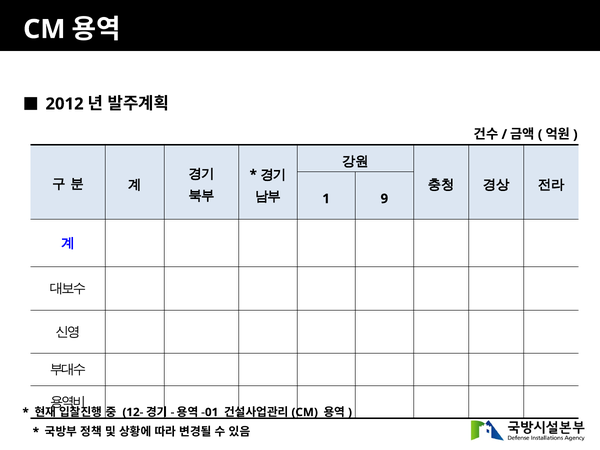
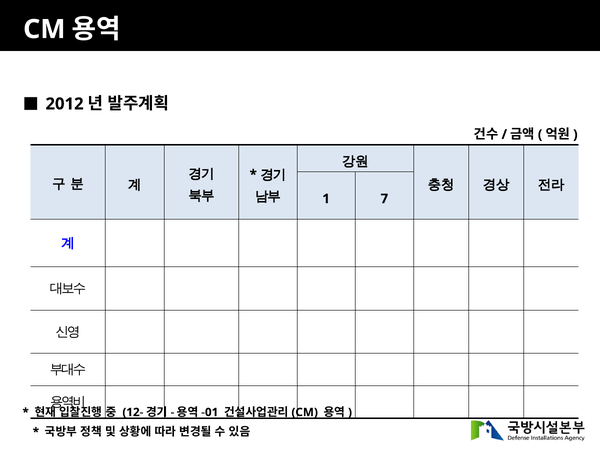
9: 9 -> 7 (384, 199)
